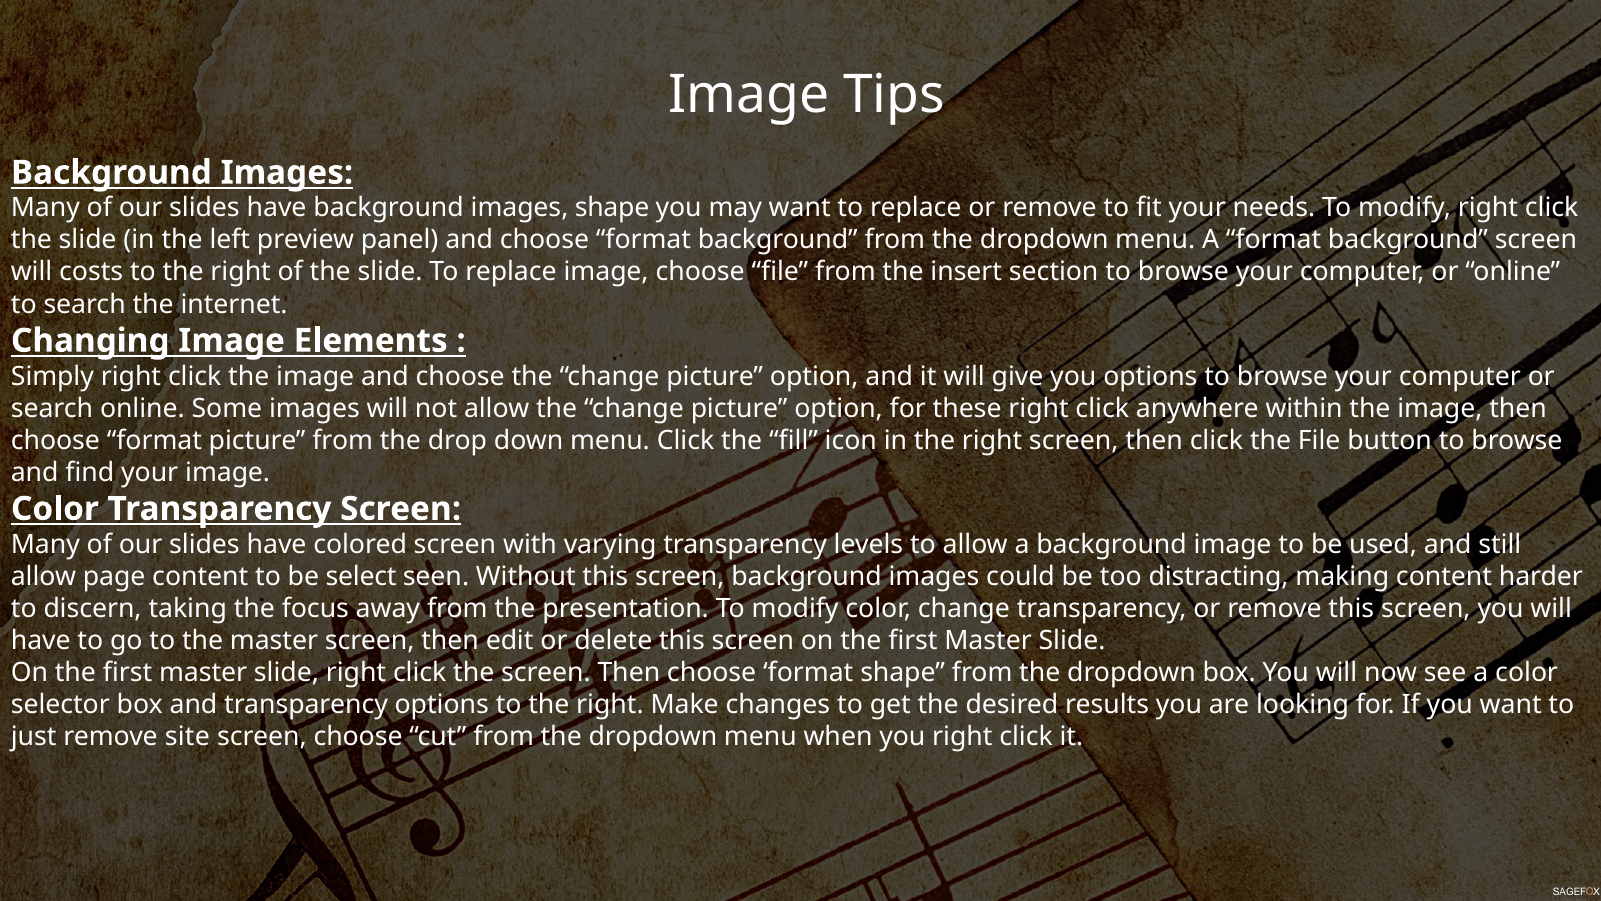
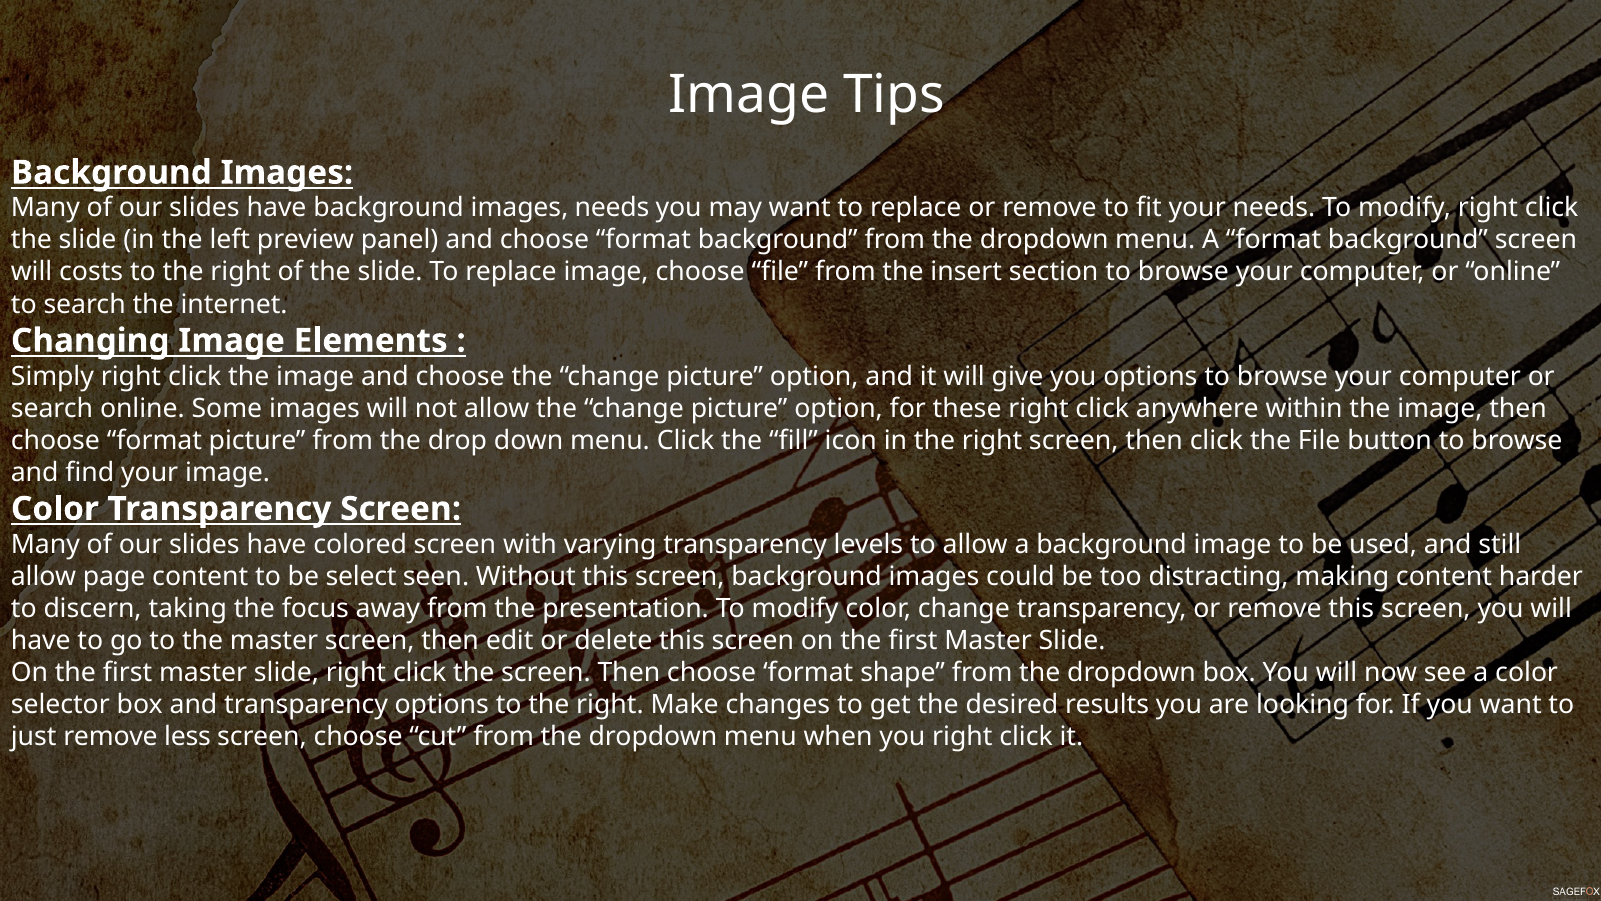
images shape: shape -> needs (612, 208)
site: site -> less (188, 736)
